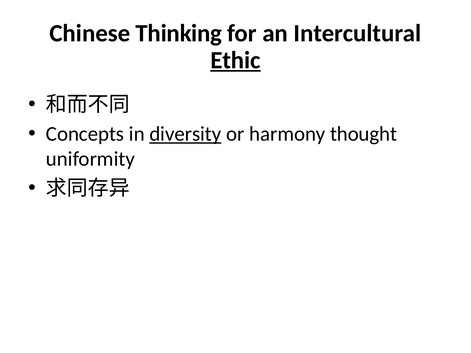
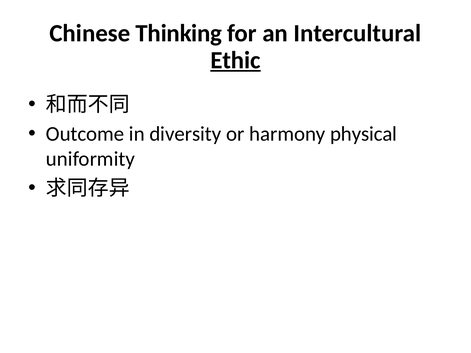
Concepts: Concepts -> Outcome (85, 134)
diversity underline: present -> none (185, 134)
thought: thought -> physical (364, 134)
